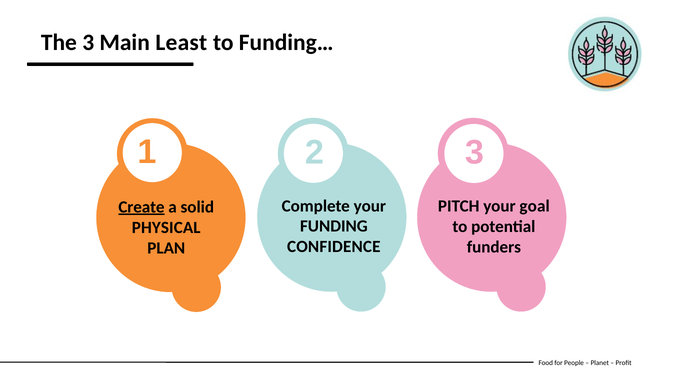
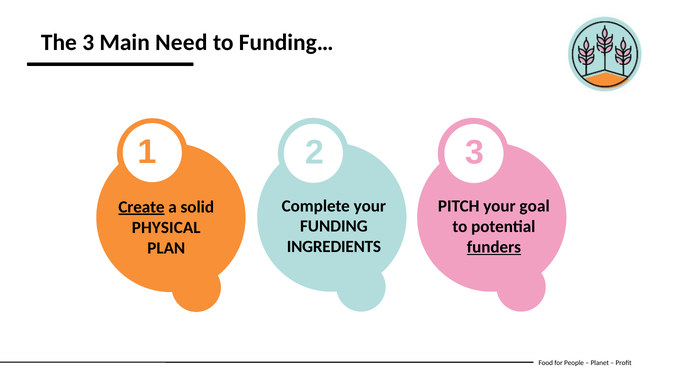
Least: Least -> Need (181, 42)
CONFIDENCE: CONFIDENCE -> INGREDIENTS (334, 247)
funders underline: none -> present (494, 247)
